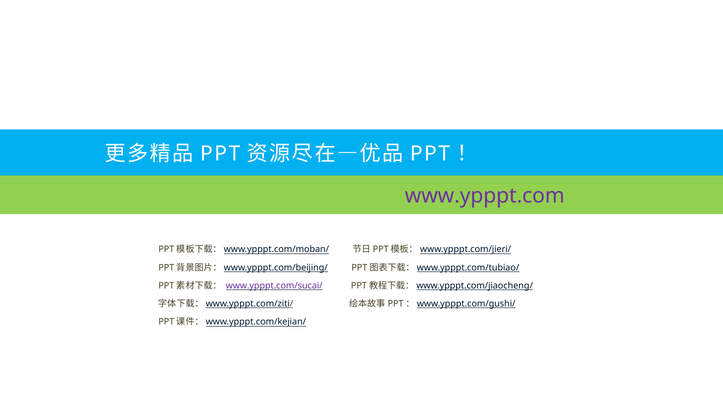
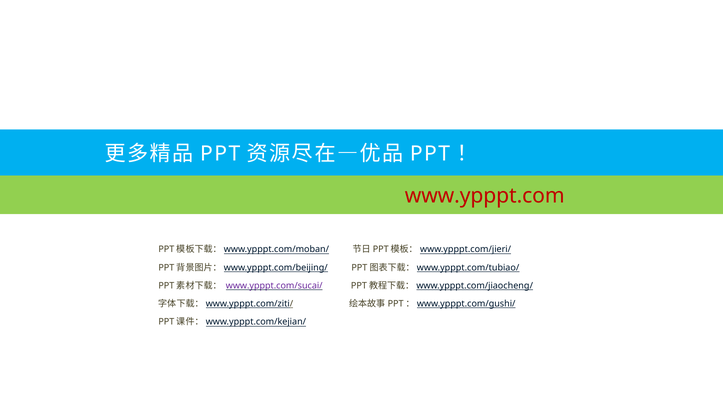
www.ypppt.com colour: purple -> red (485, 196)
